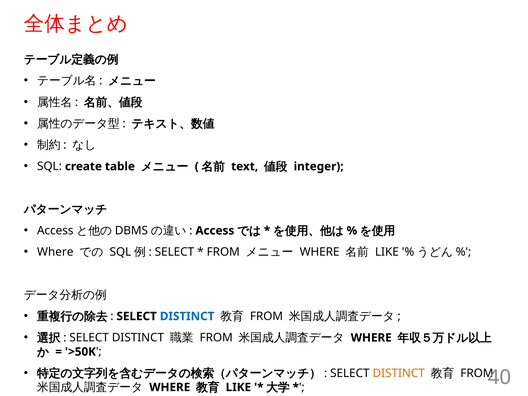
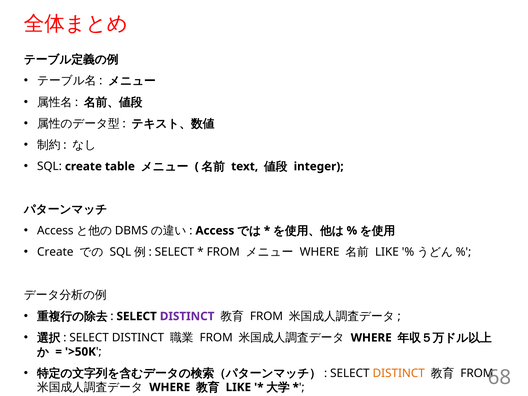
Where: Where -> Create (55, 252)
DISTINCT colour: blue -> purple (187, 316)
40: 40 -> 68 (499, 377)
